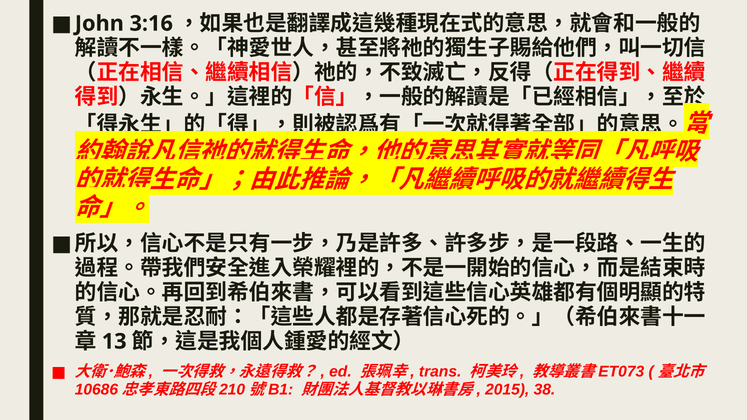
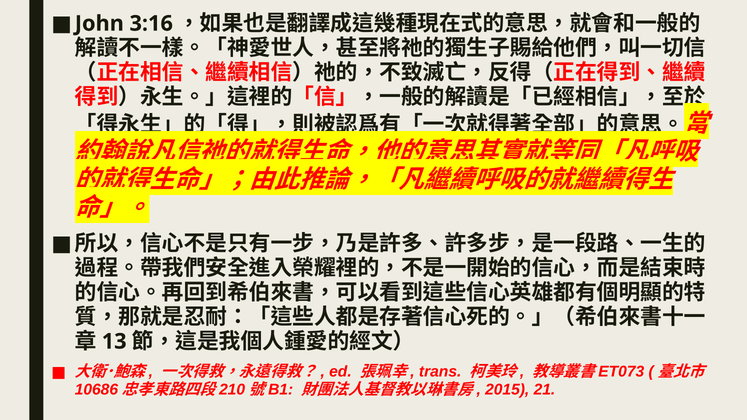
38: 38 -> 21 (544, 390)
